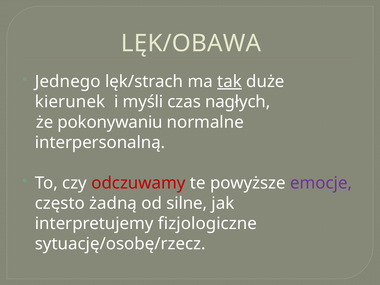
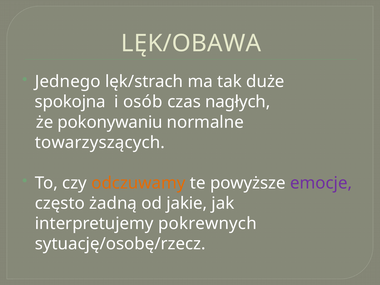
tak underline: present -> none (229, 82)
kierunek: kierunek -> spokojna (70, 102)
myśli: myśli -> osób (143, 102)
interpersonalną: interpersonalną -> towarzyszących (100, 142)
odczuwamy colour: red -> orange (138, 183)
silne: silne -> jakie (187, 203)
fizjologiczne: fizjologiczne -> pokrewnych (207, 224)
